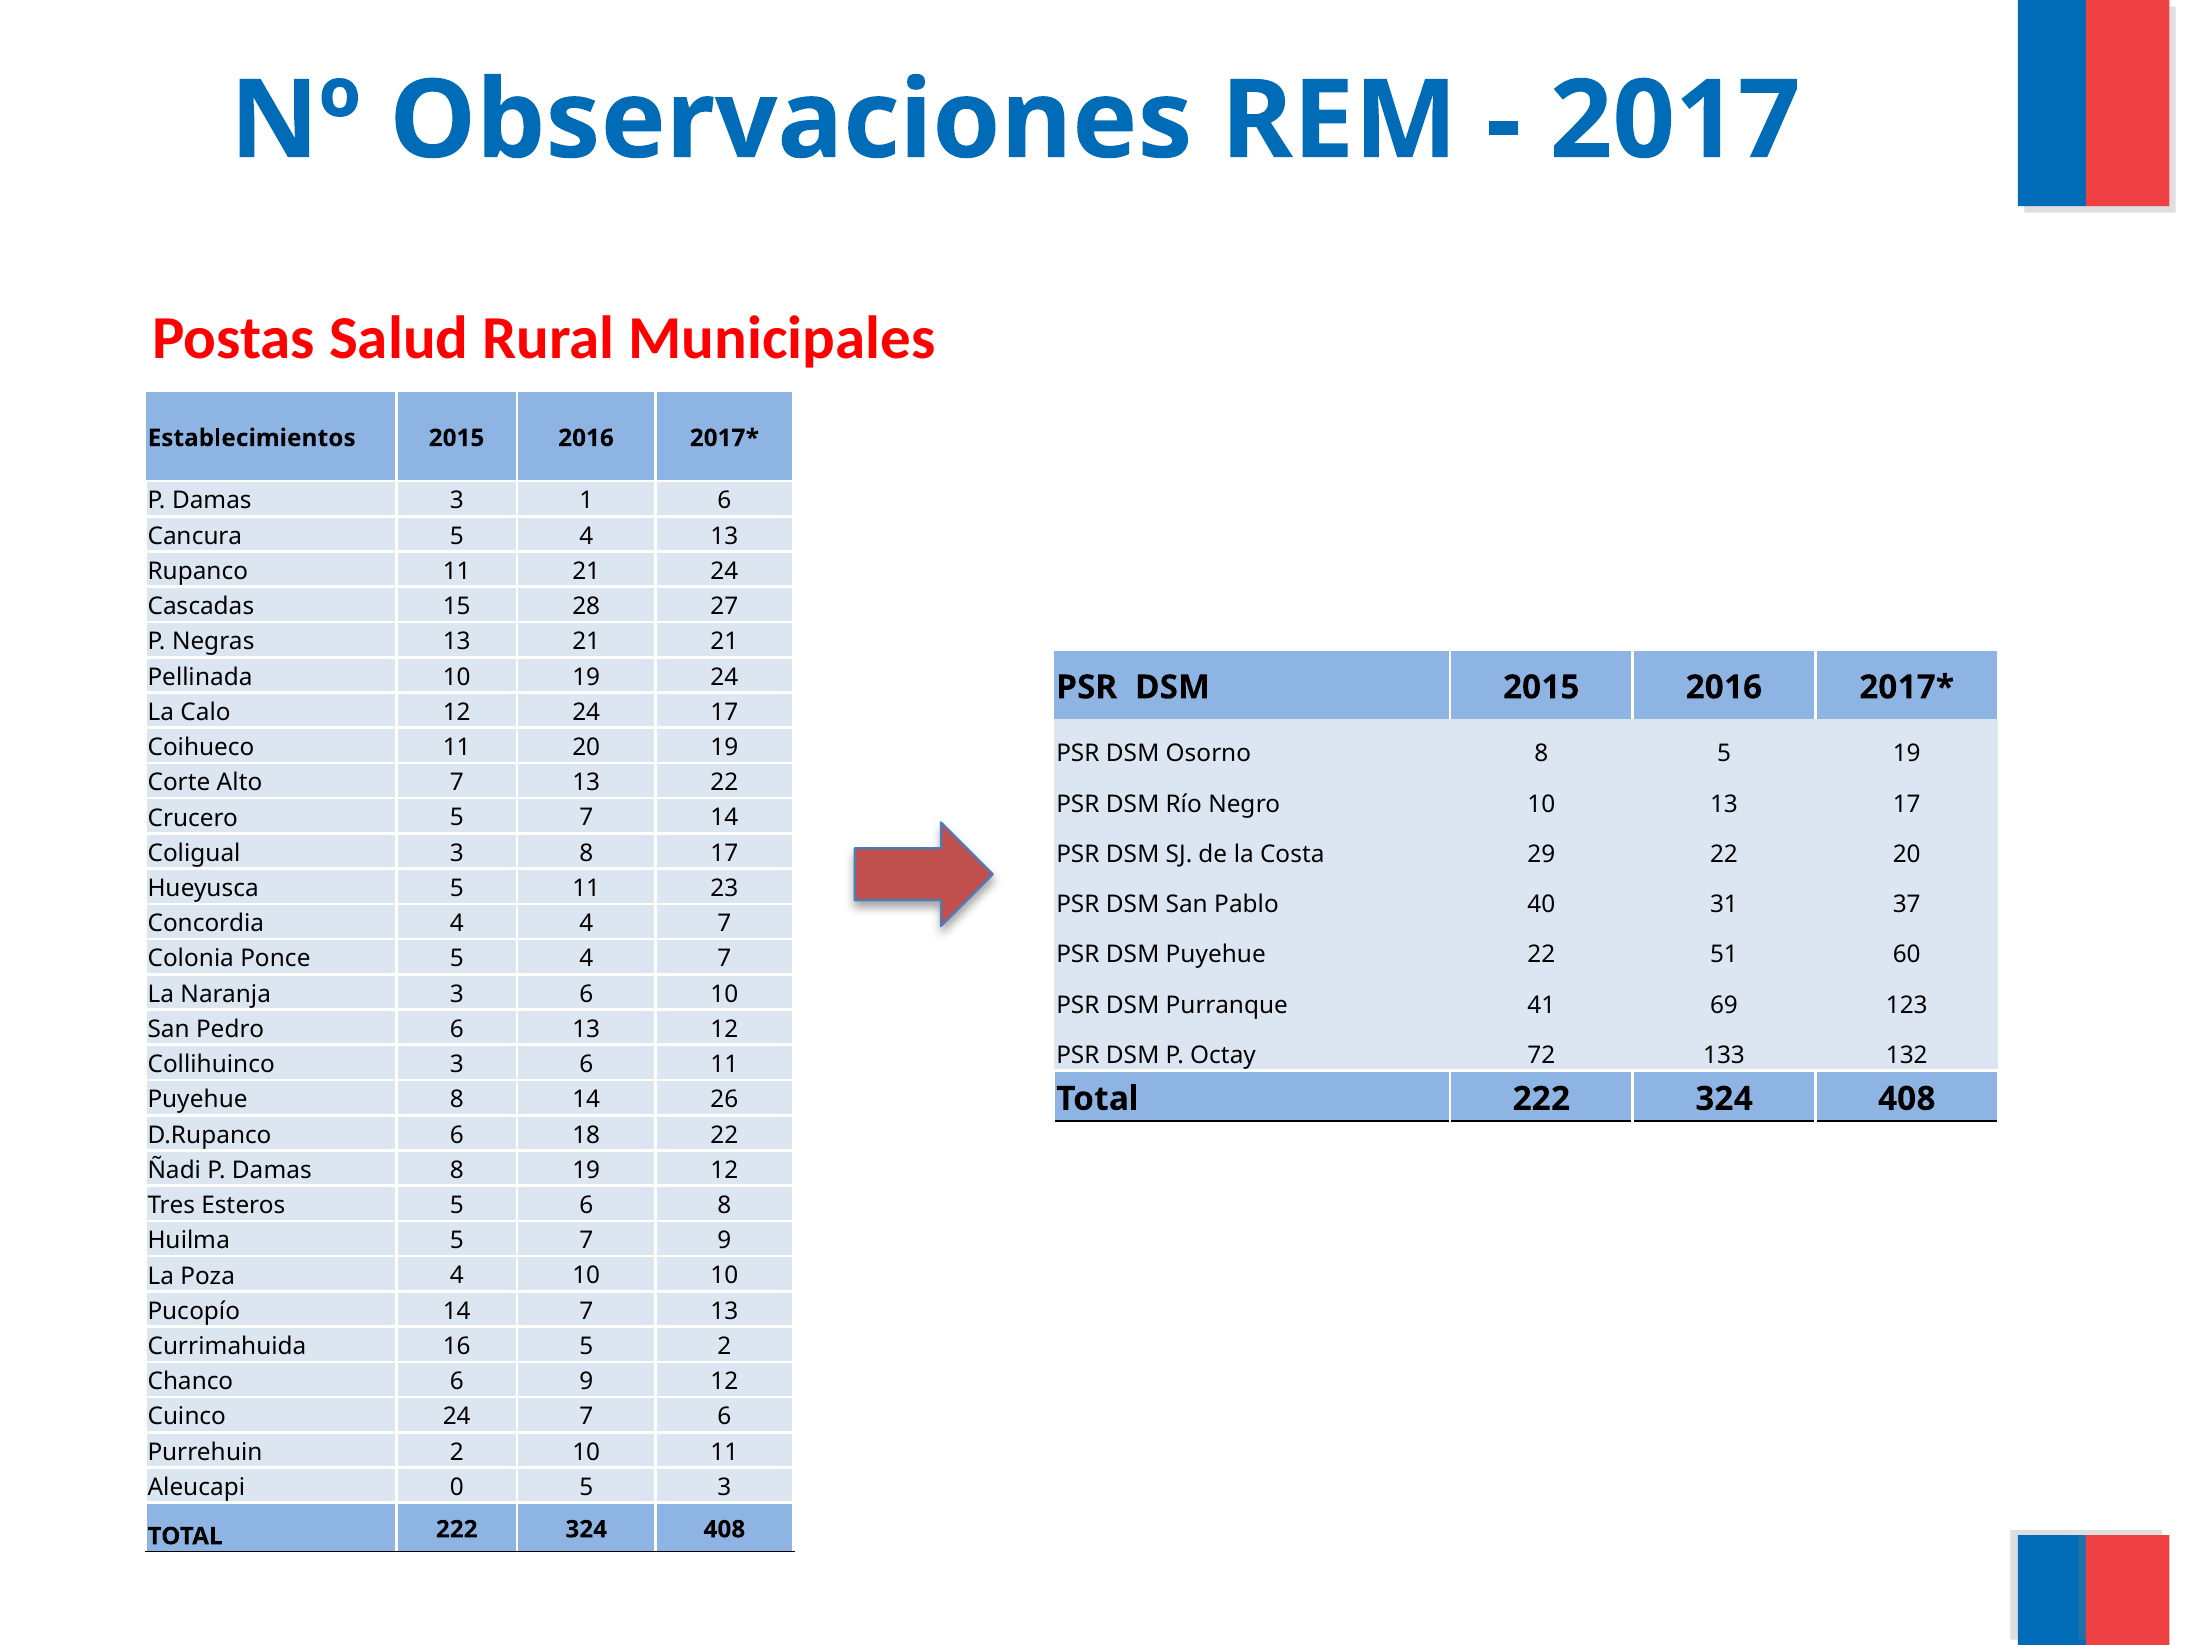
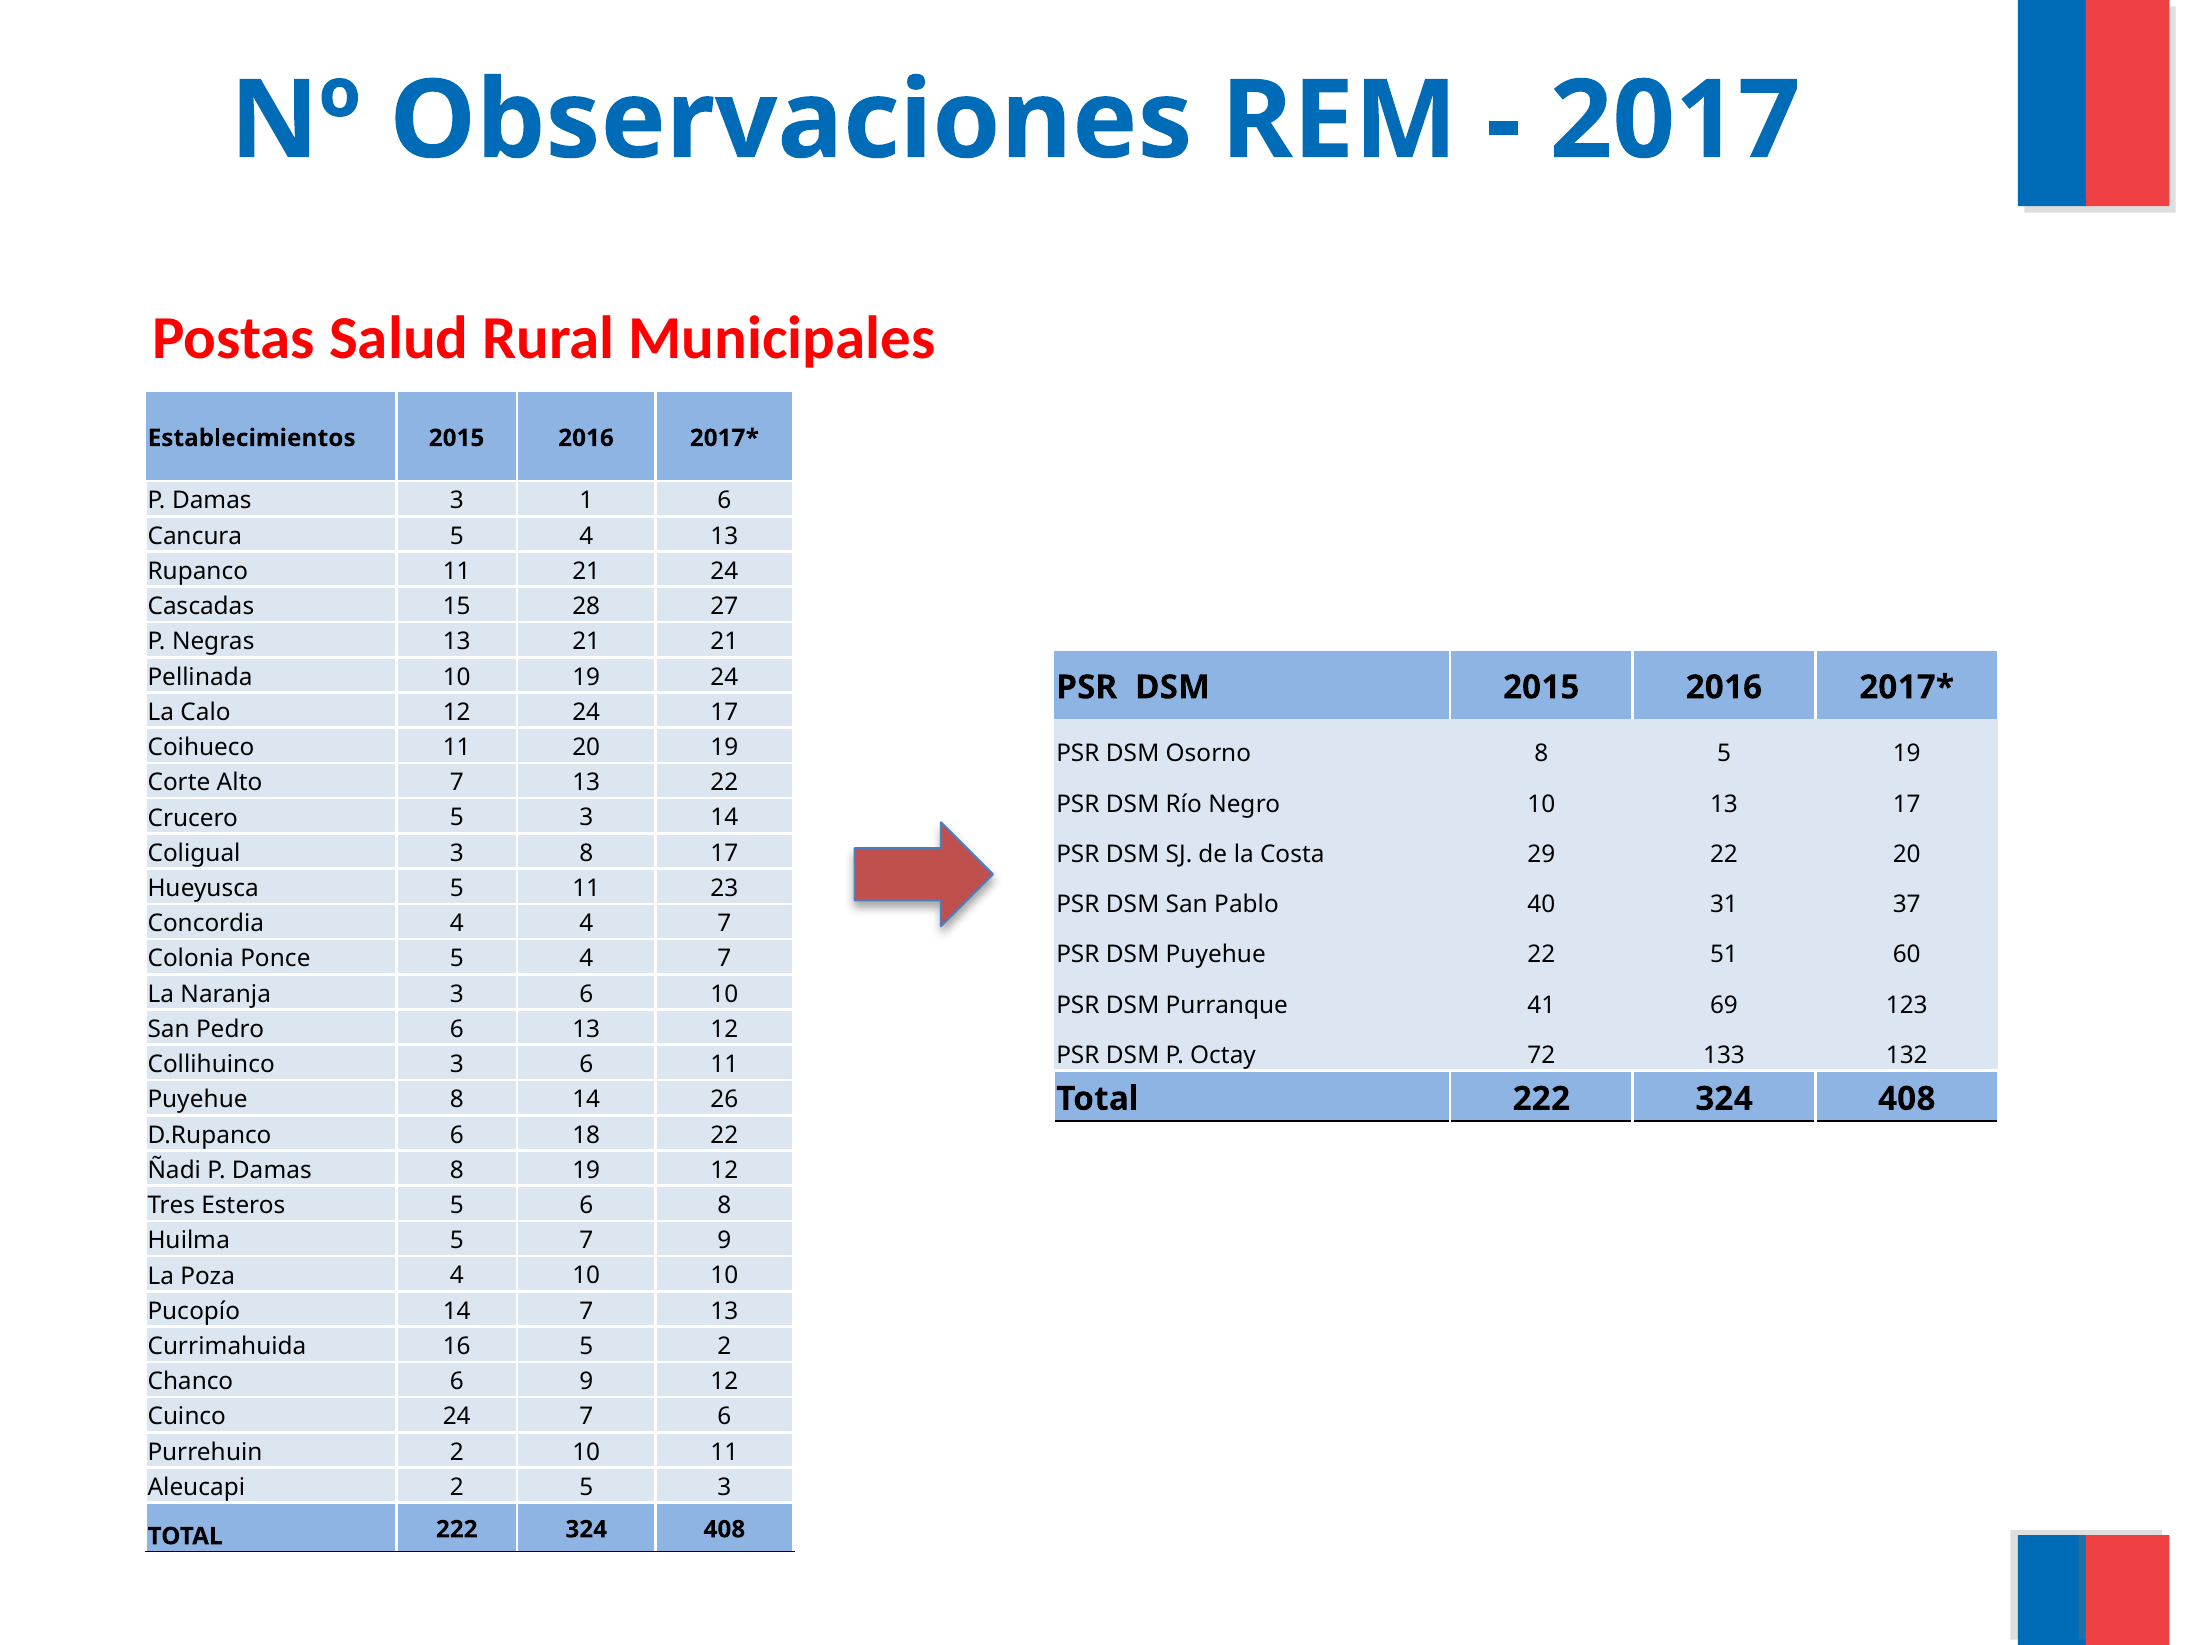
Crucero 5 7: 7 -> 3 (586, 818)
Aleucapi 0: 0 -> 2 (457, 1487)
